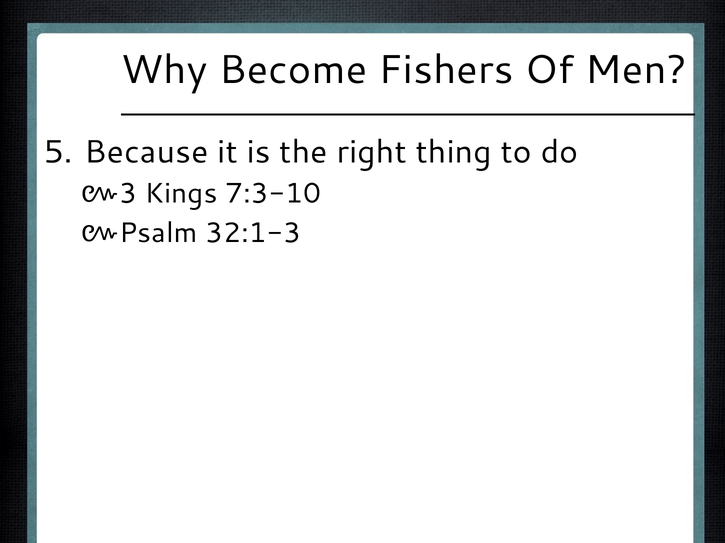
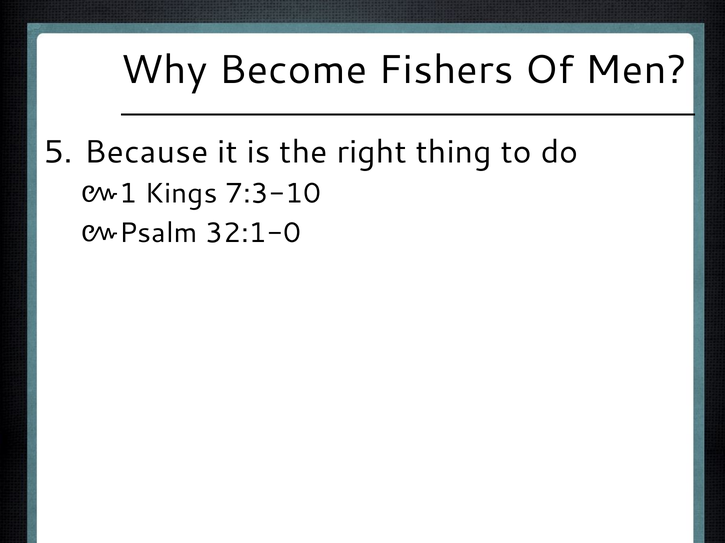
3: 3 -> 1 (128, 194)
32:1-3: 32:1-3 -> 32:1-0 (253, 233)
